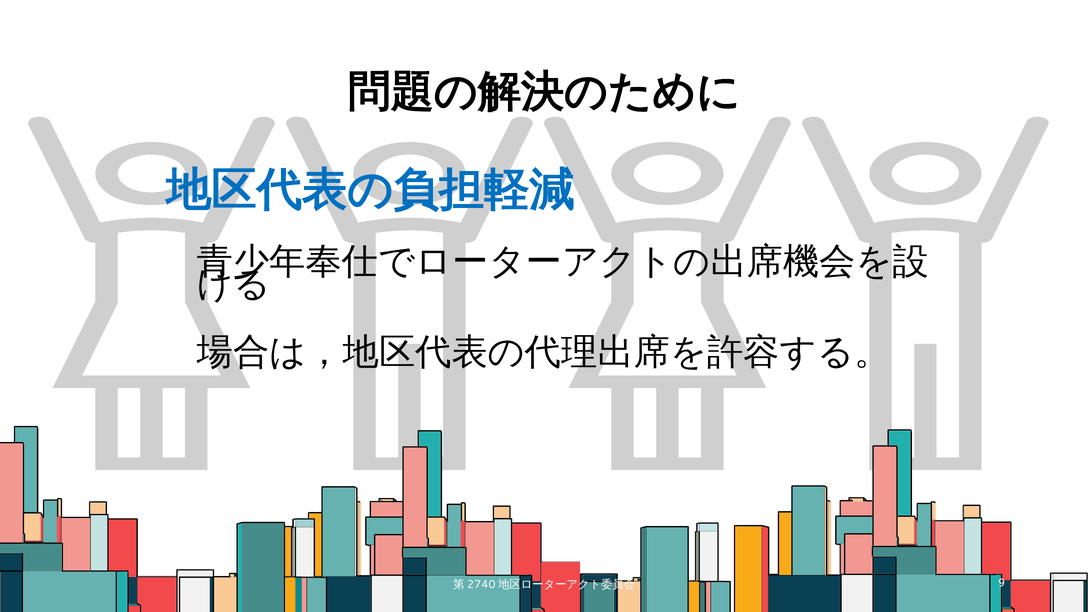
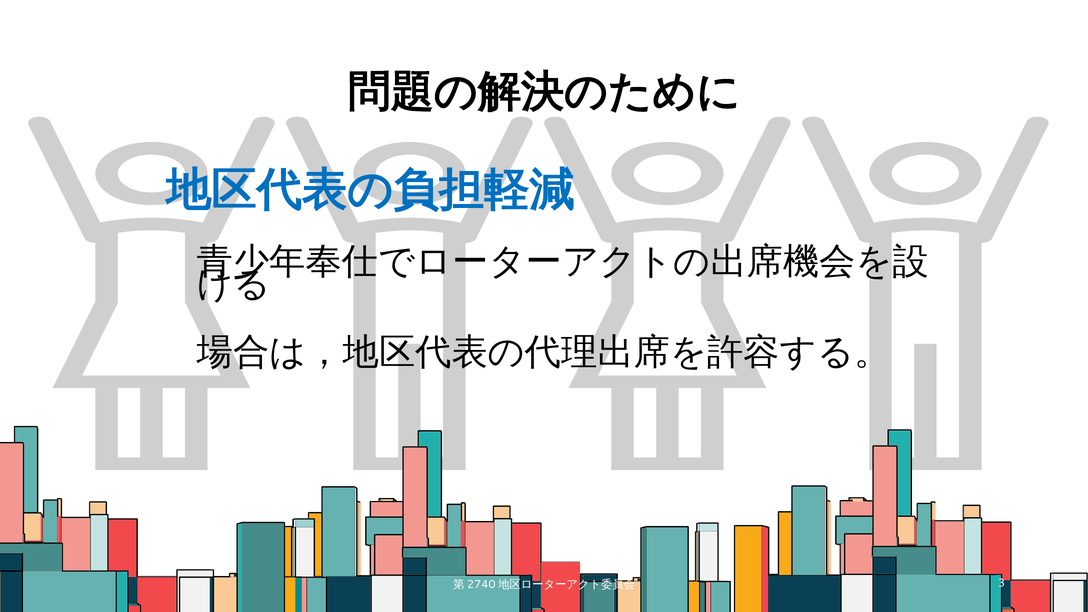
9: 9 -> 3 (1002, 583)
